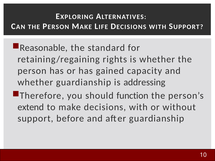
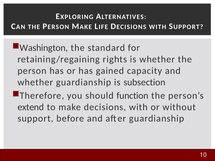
Reasonable: Reasonable -> Washington (44, 48)
addressing: addressing -> subsection (144, 82)
